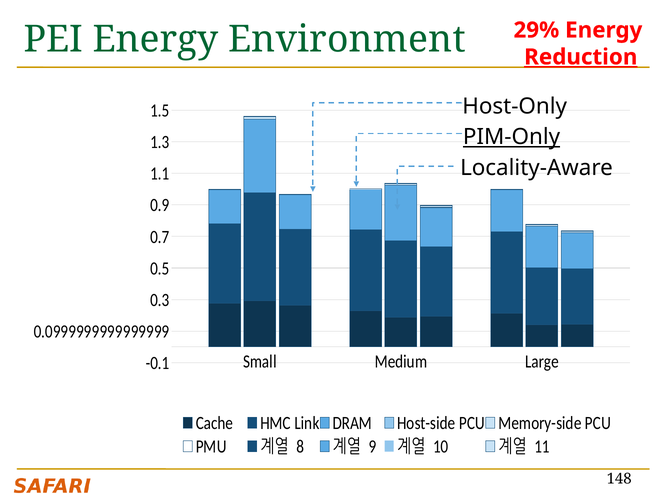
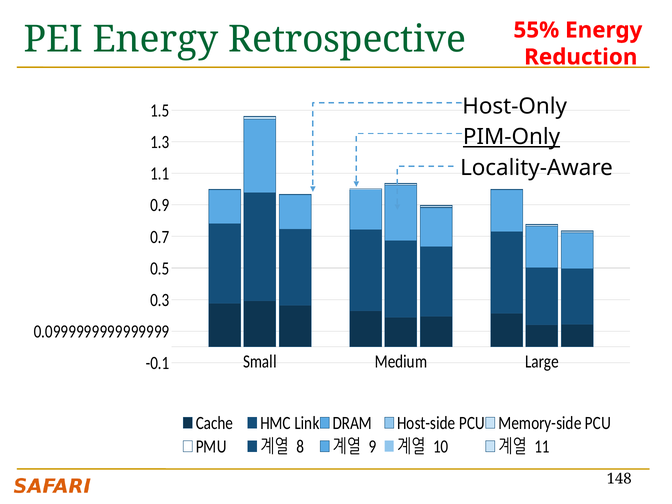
29%: 29% -> 55% (536, 30)
Environment: Environment -> Retrospective (347, 40)
Reduction underline: present -> none (581, 57)
